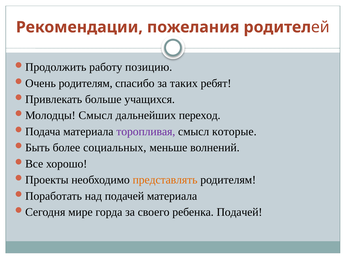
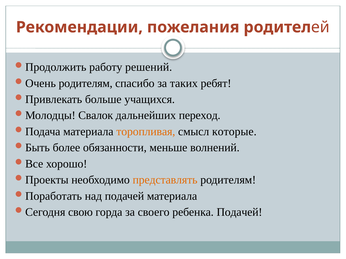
позицию: позицию -> решений (149, 67)
Смысл: Смысл -> Свалок (96, 116)
торопливая colour: purple -> orange (146, 132)
социальных: социальных -> обязанности (115, 148)
мире: мире -> свою (80, 213)
